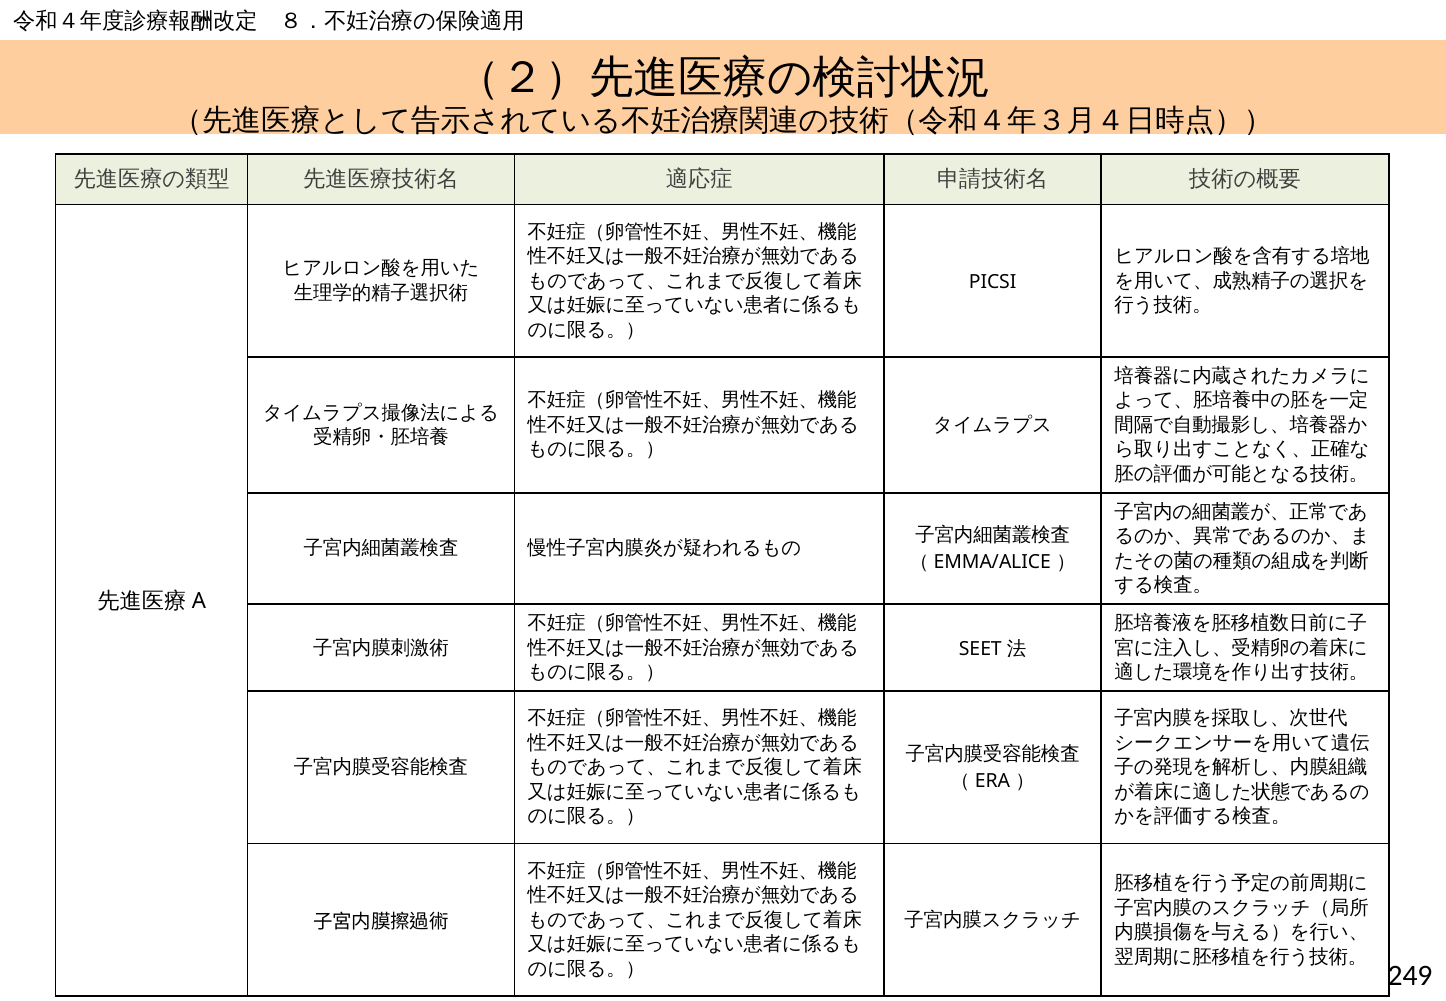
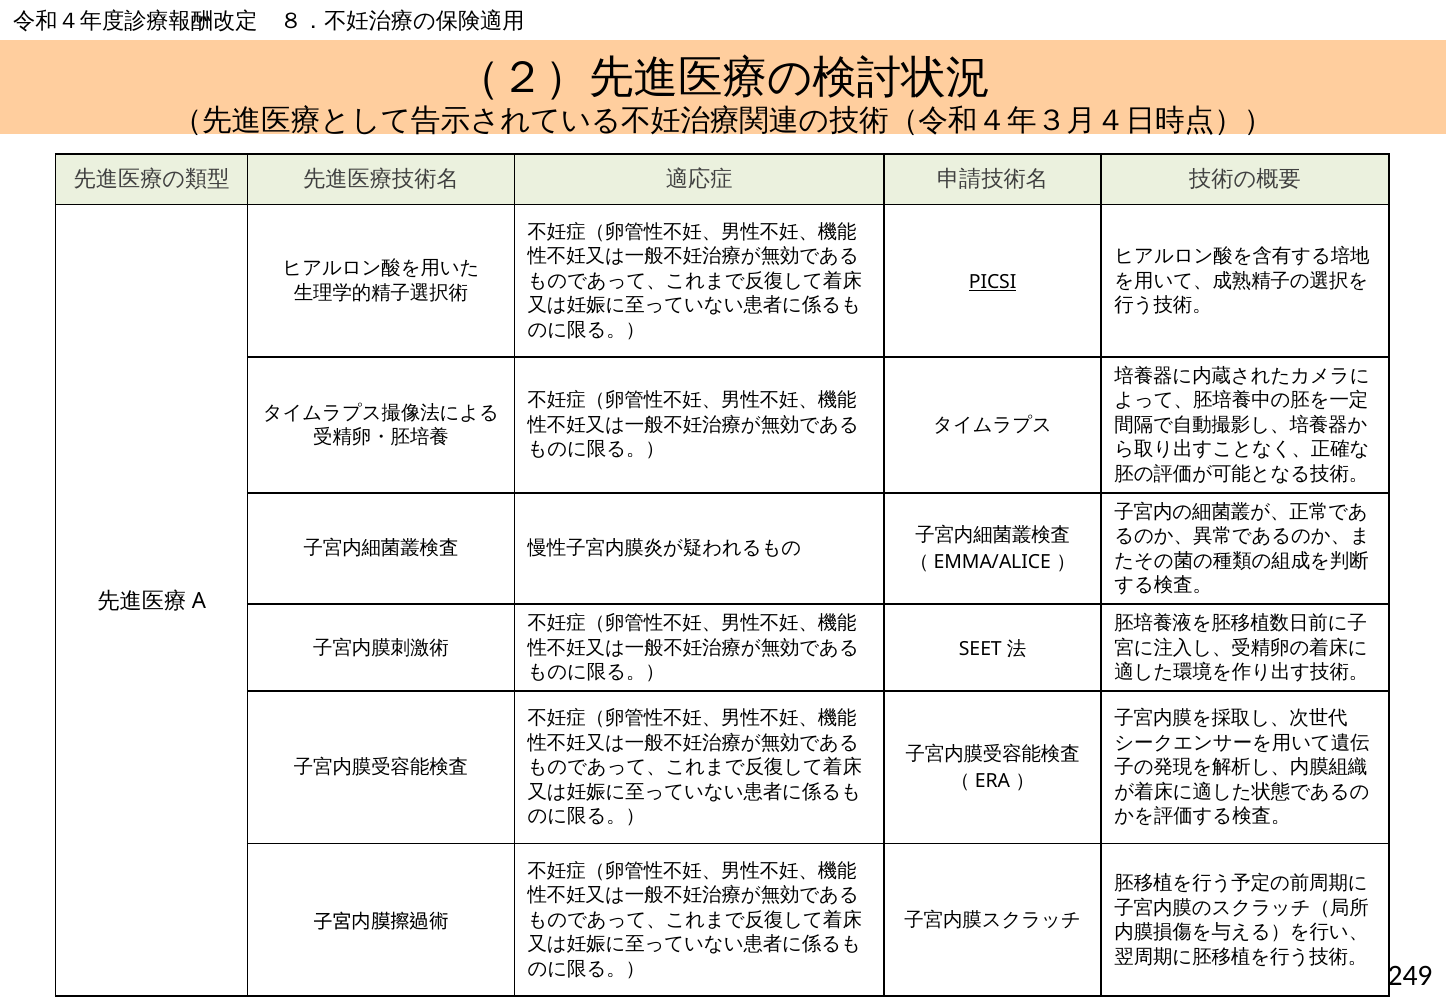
PICSI underline: none -> present (993, 282)
